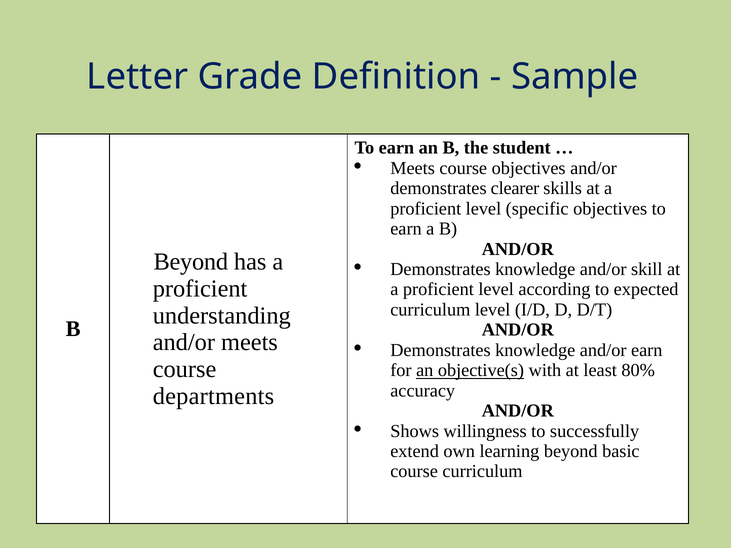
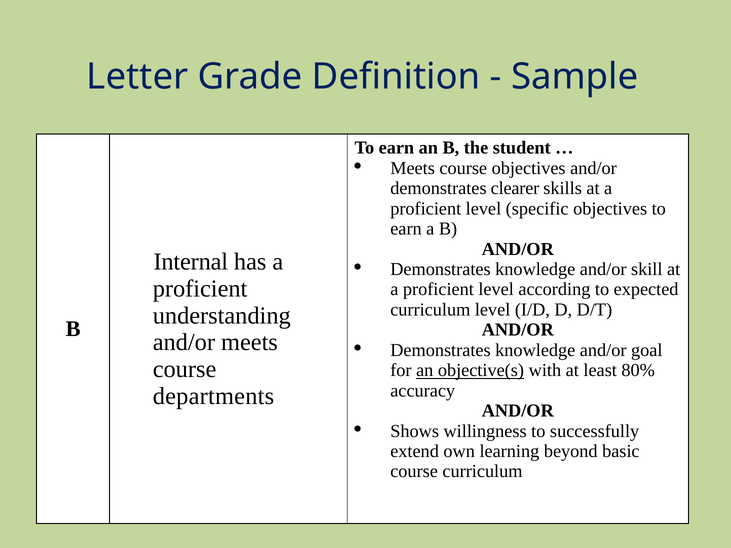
Beyond: Beyond -> Internal (191, 262)
and/or earn: earn -> goal (647, 350)
